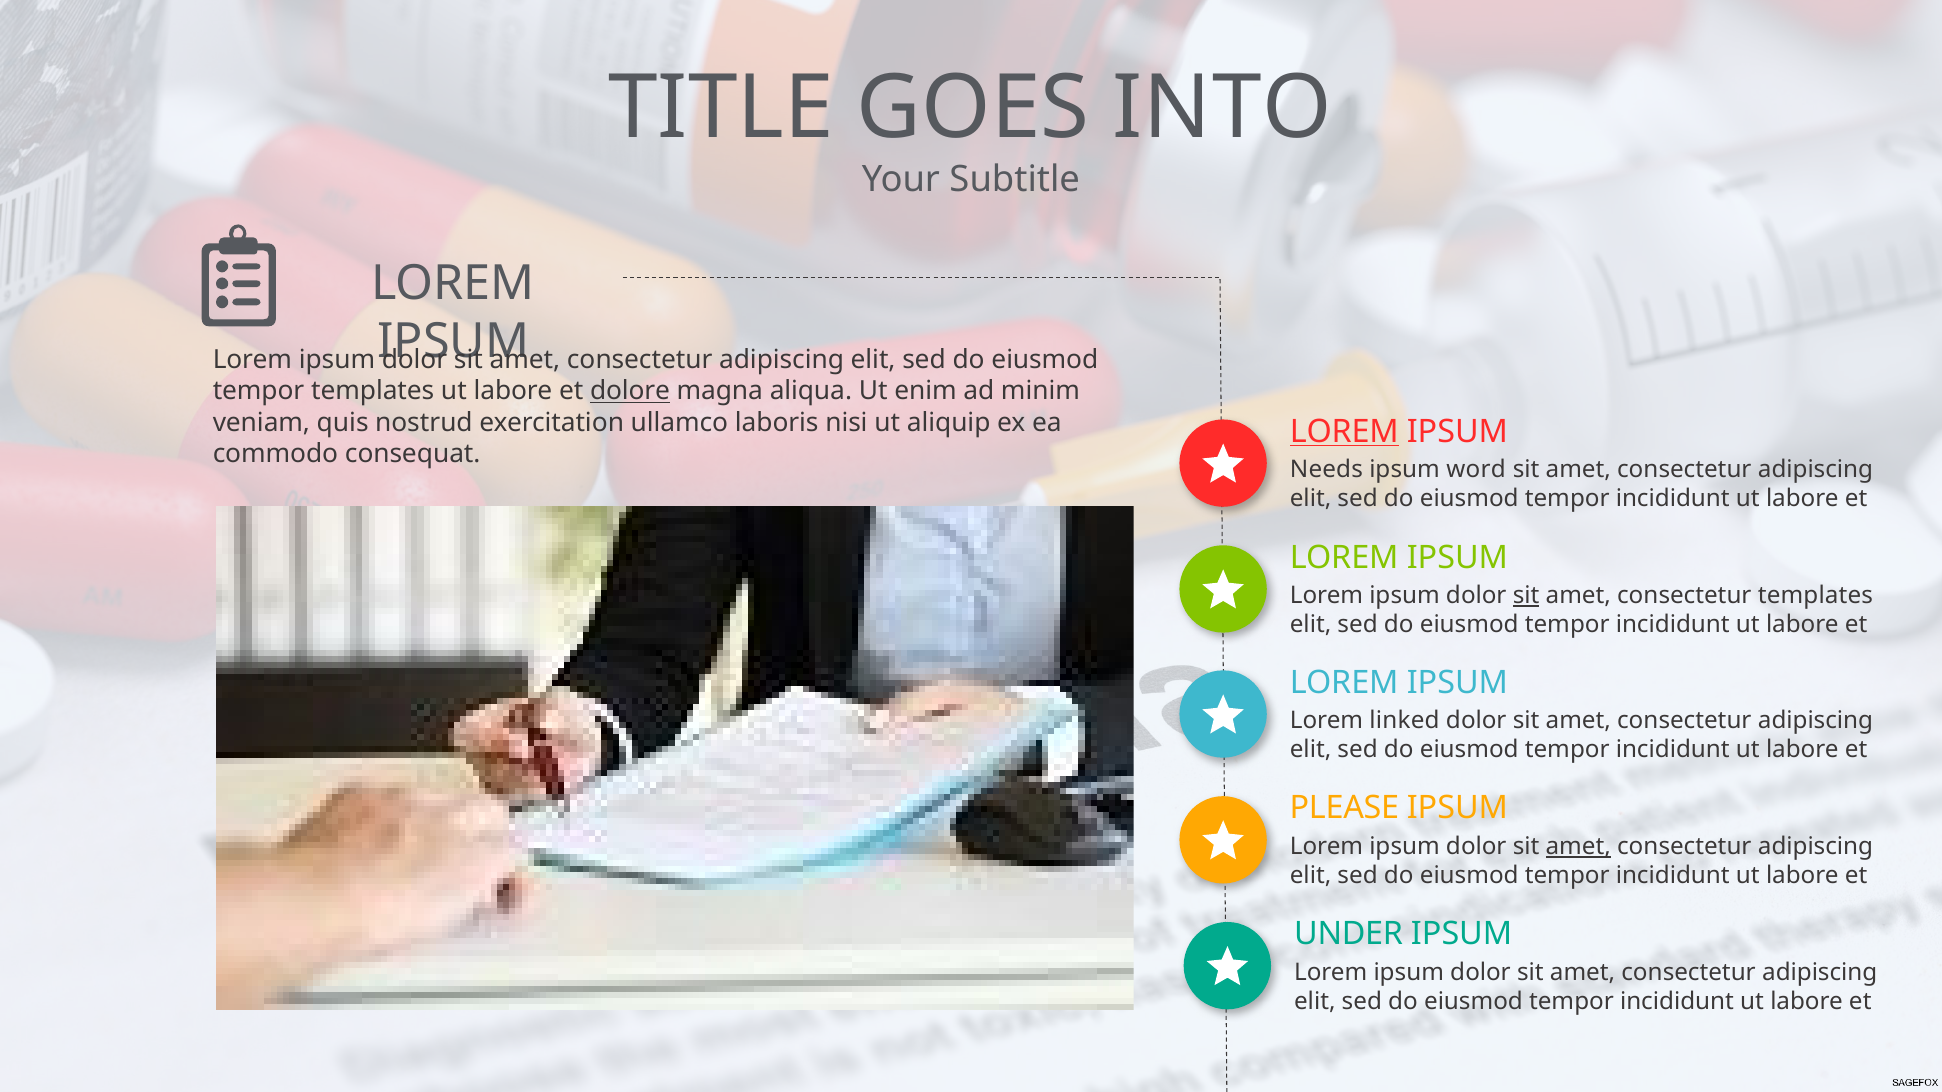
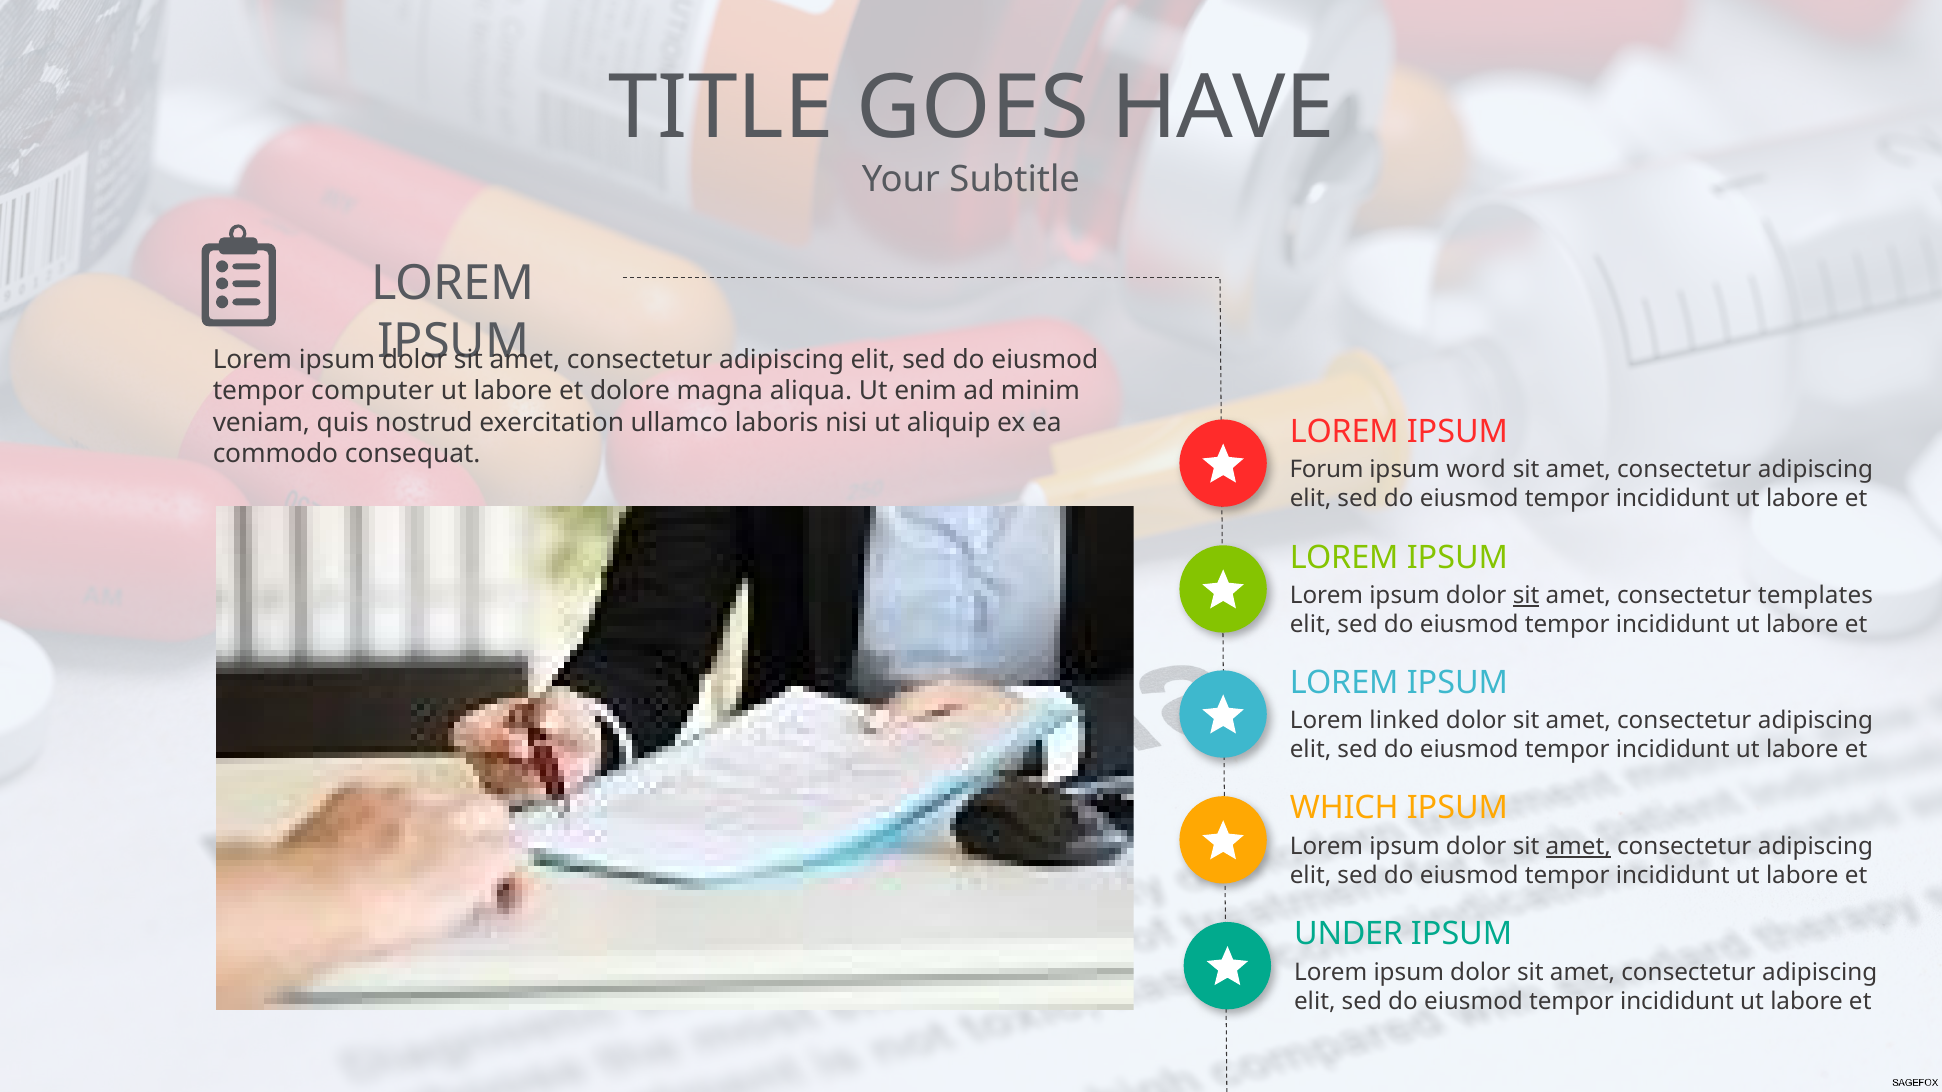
INTO: INTO -> HAVE (1223, 108)
tempor templates: templates -> computer (373, 391)
dolore underline: present -> none (630, 391)
LOREM underline: present -> none (1344, 432)
Needs: Needs -> Forum (1327, 470)
PLEASE: PLEASE -> WHICH (1344, 809)
